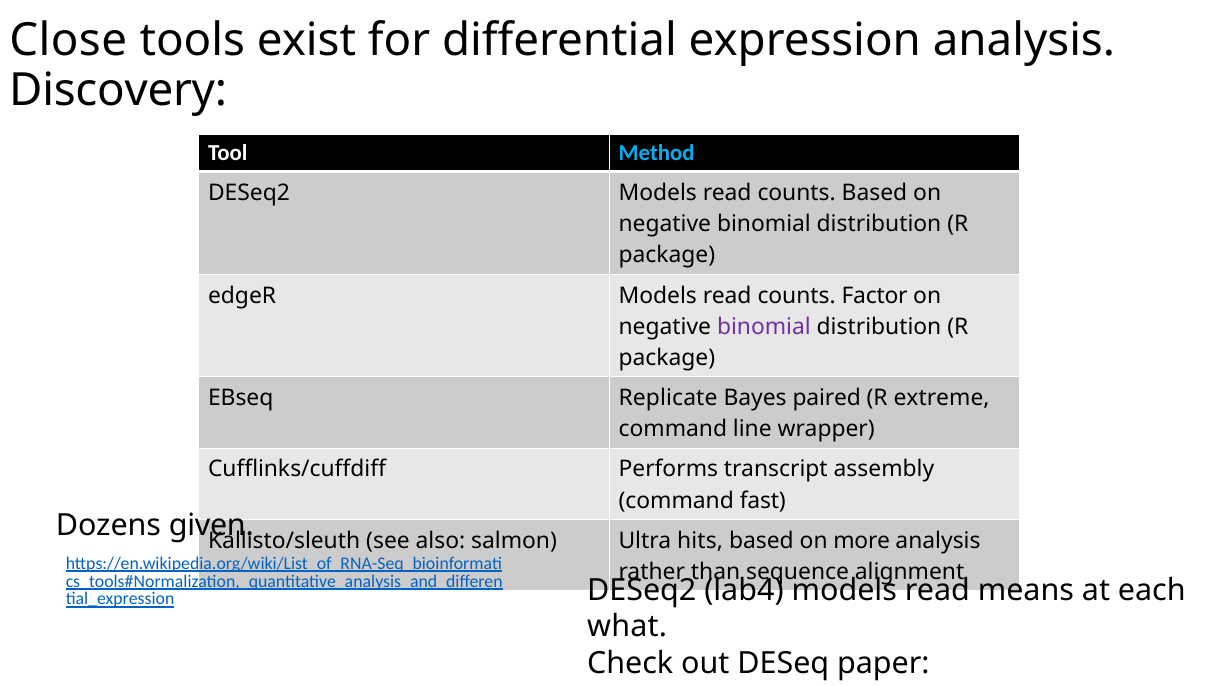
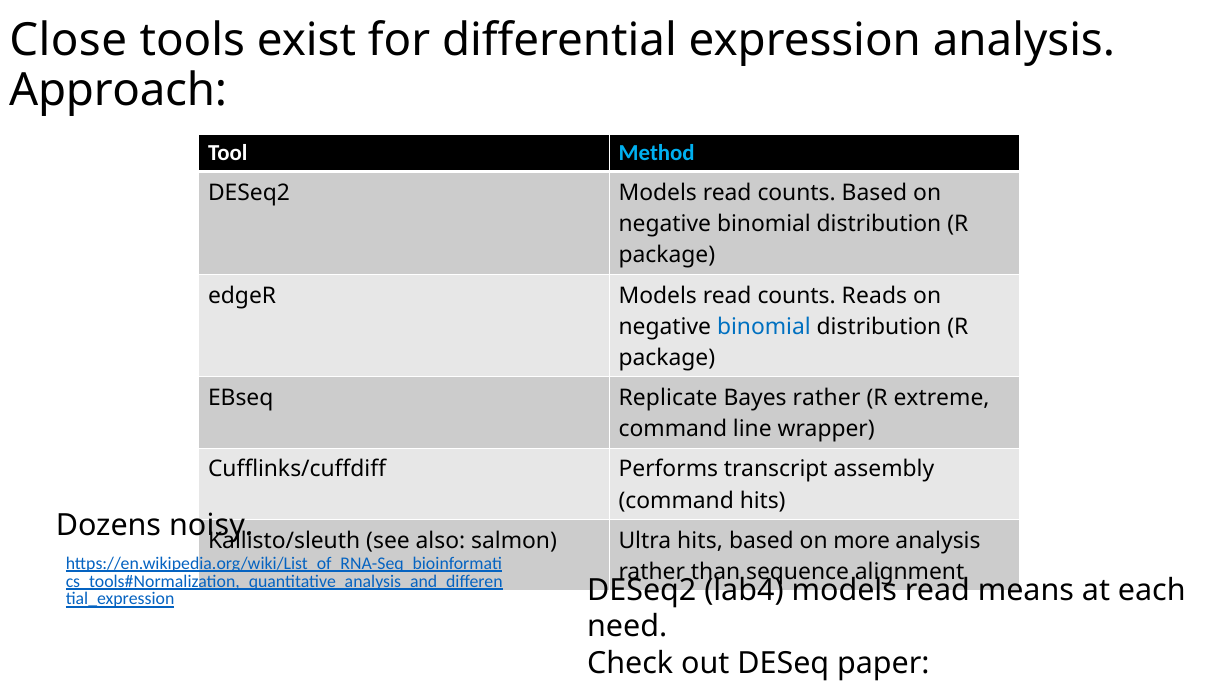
Discovery: Discovery -> Approach (118, 90)
Factor: Factor -> Reads (874, 295)
binomial colour: purple -> blue (764, 326)
Bayes paired: paired -> rather (827, 398)
command fast: fast -> hits (763, 500)
given: given -> noisy (211, 525)
what: what -> need (627, 627)
